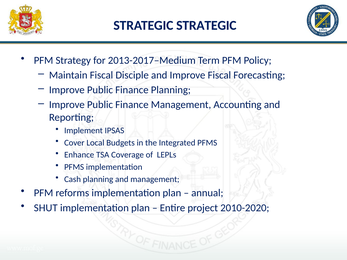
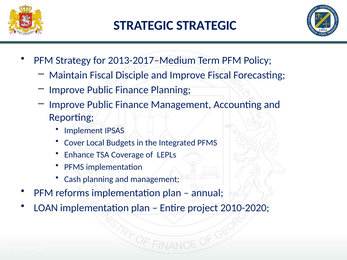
SHUT: SHUT -> LOAN (46, 208)
